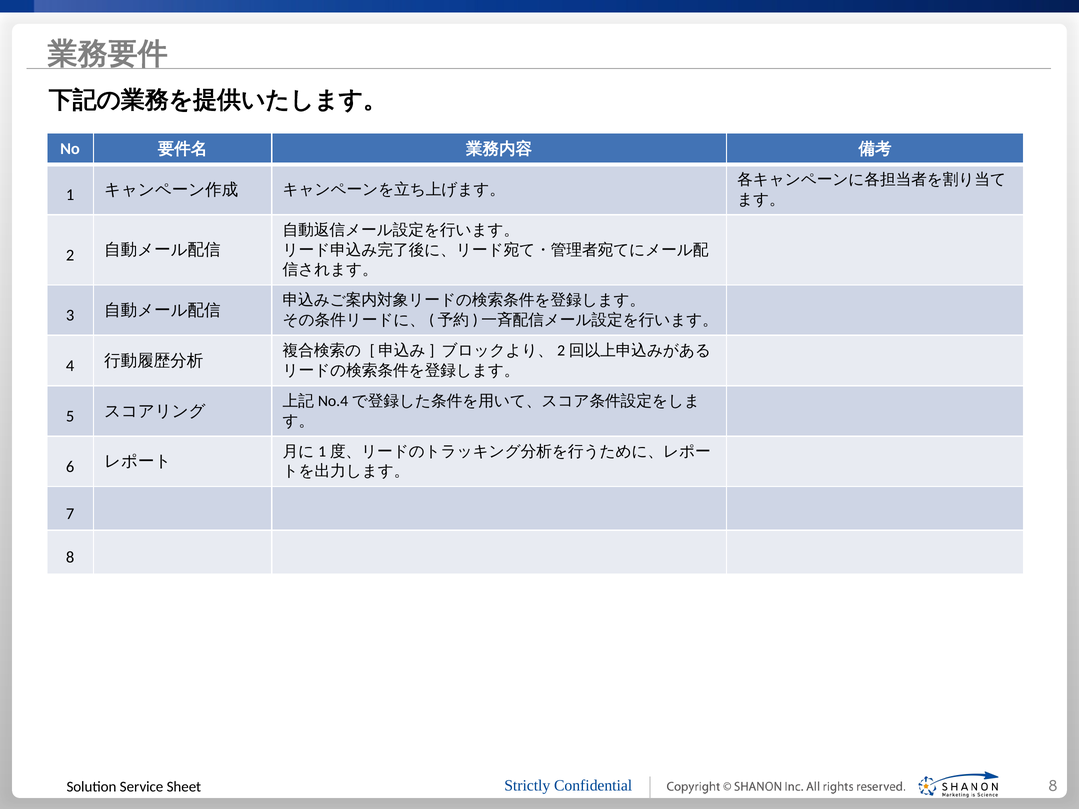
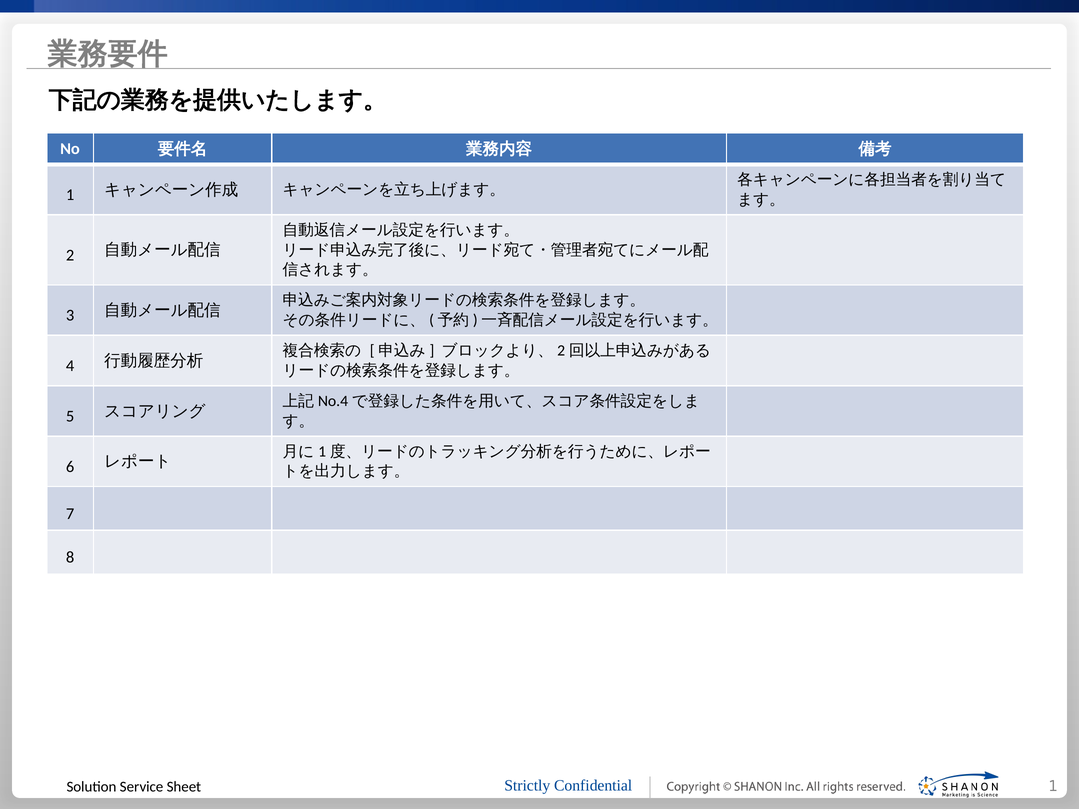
8: 8 -> 1 (1053, 786)
